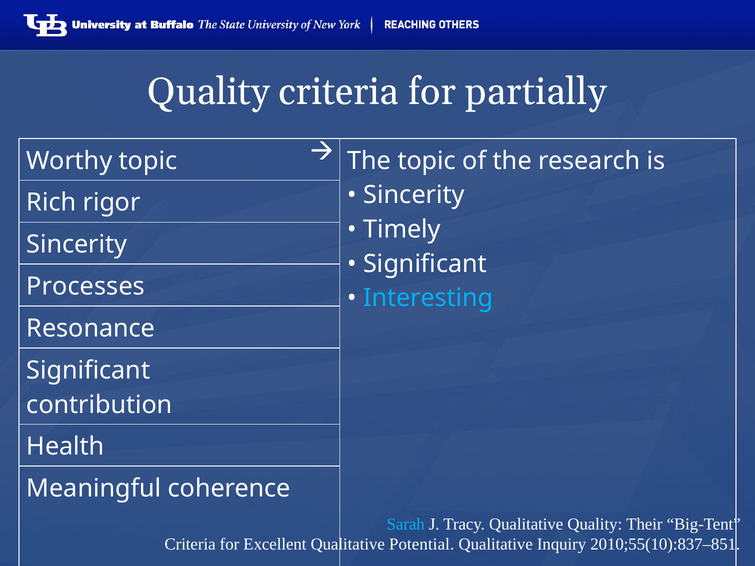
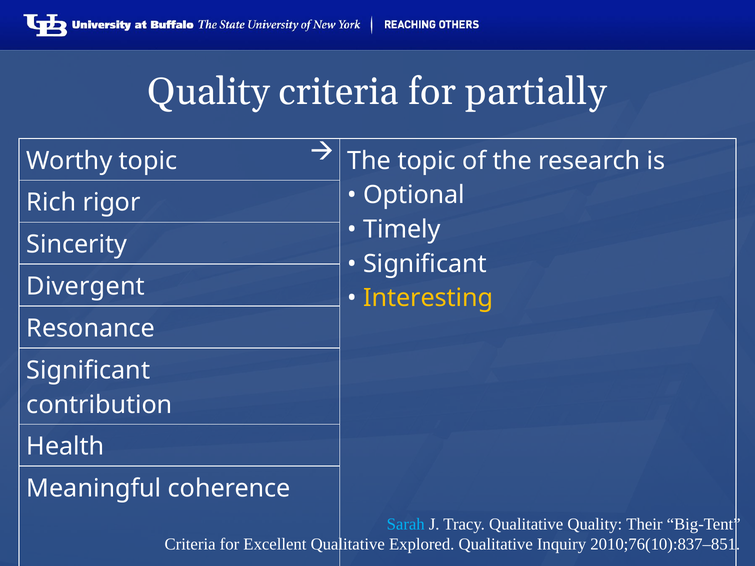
Sincerity: Sincerity -> Optional (414, 195)
Processes: Processes -> Divergent (86, 287)
Interesting colour: light blue -> yellow (428, 298)
Potential: Potential -> Explored (422, 545)
2010;55(10):837–851: 2010;55(10):837–851 -> 2010;76(10):837–851 (665, 545)
